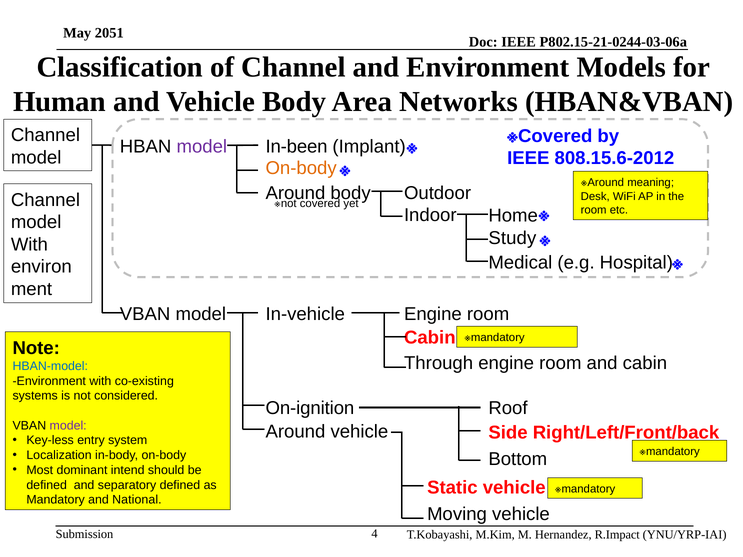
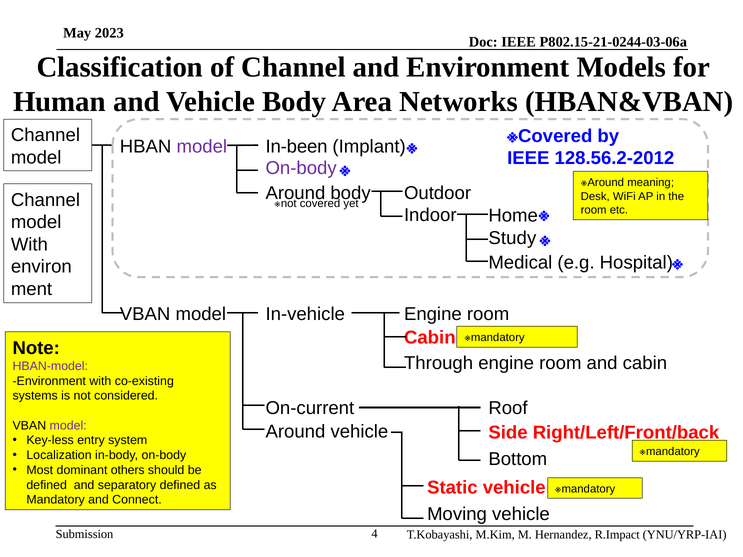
2051: 2051 -> 2023 (109, 33)
808.15.6-2012: 808.15.6-2012 -> 128.56.2-2012 (614, 158)
On-body colour: orange -> purple (301, 168)
HBAN-model colour: blue -> purple (50, 366)
On-ignition: On-ignition -> On-current (310, 408)
intend: intend -> others (128, 470)
National: National -> Connect (137, 500)
